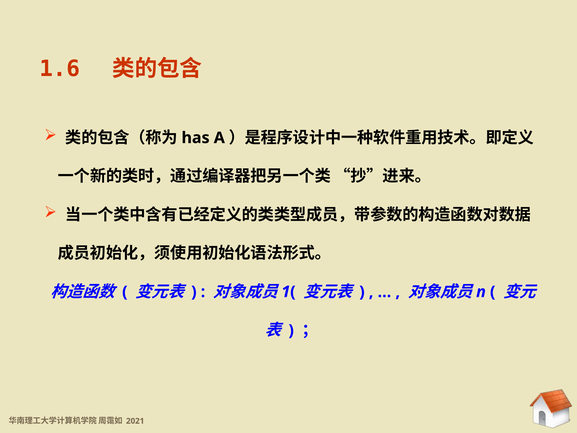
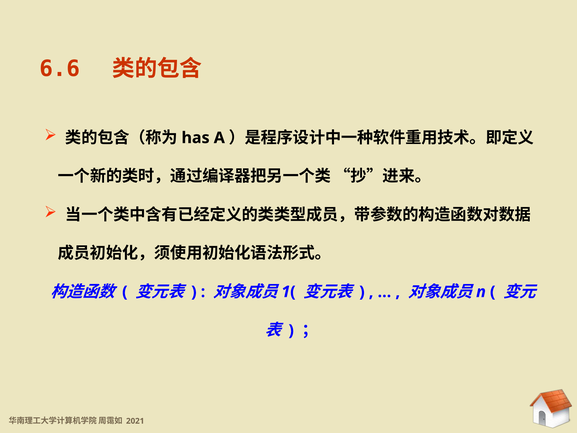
1.6: 1.6 -> 6.6 (60, 69)
